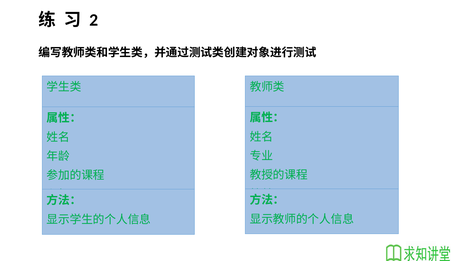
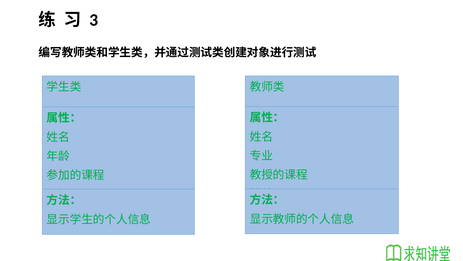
2: 2 -> 3 (94, 20)
